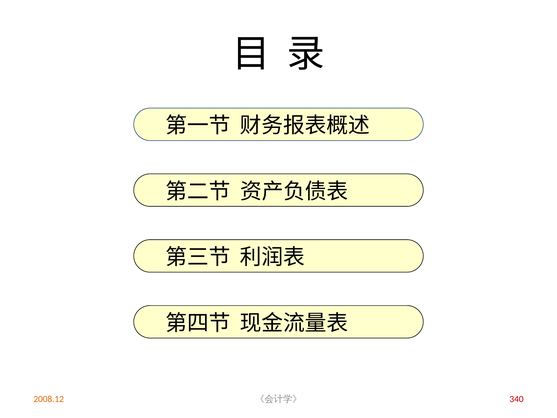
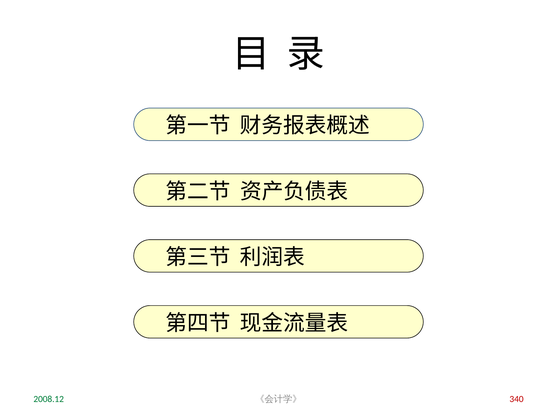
2008.12 colour: orange -> green (49, 399)
